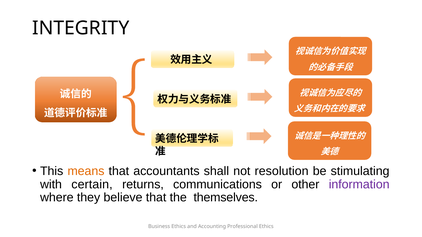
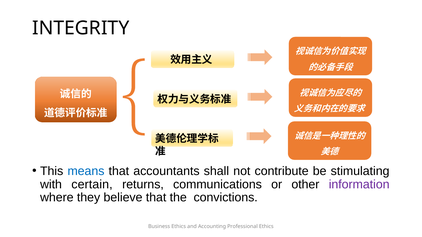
means colour: orange -> blue (86, 171)
resolution: resolution -> contribute (282, 171)
themselves: themselves -> convictions (226, 198)
